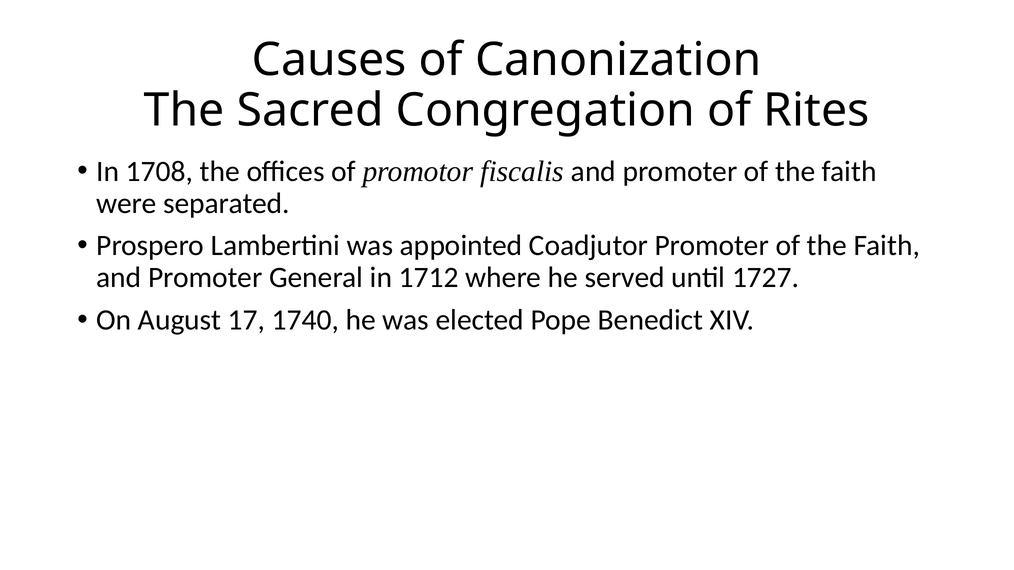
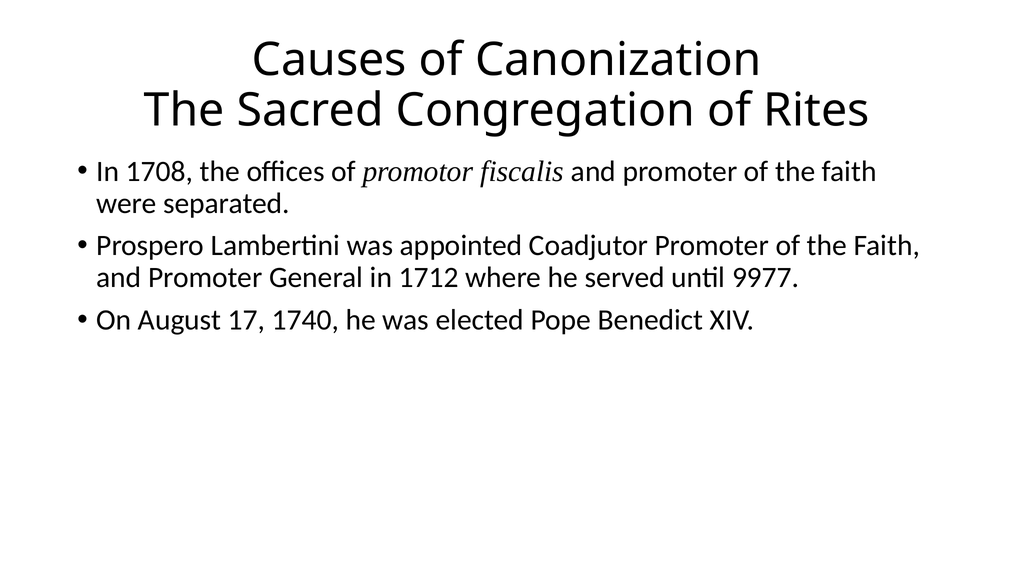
1727: 1727 -> 9977 (766, 278)
